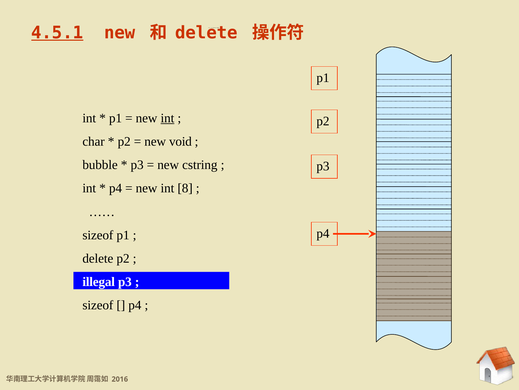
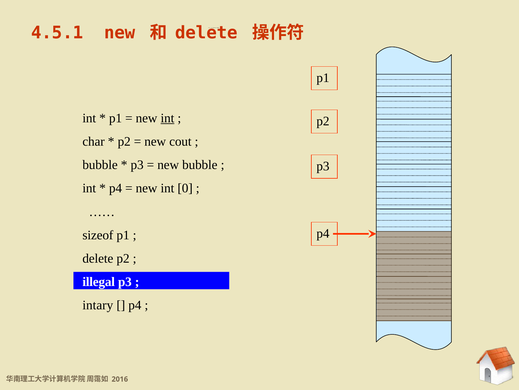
4.5.1 underline: present -> none (57, 33)
void: void -> cout (180, 141)
new cstring: cstring -> bubble (200, 165)
8: 8 -> 0 (185, 188)
sizeof: sizeof -> intary (98, 305)
